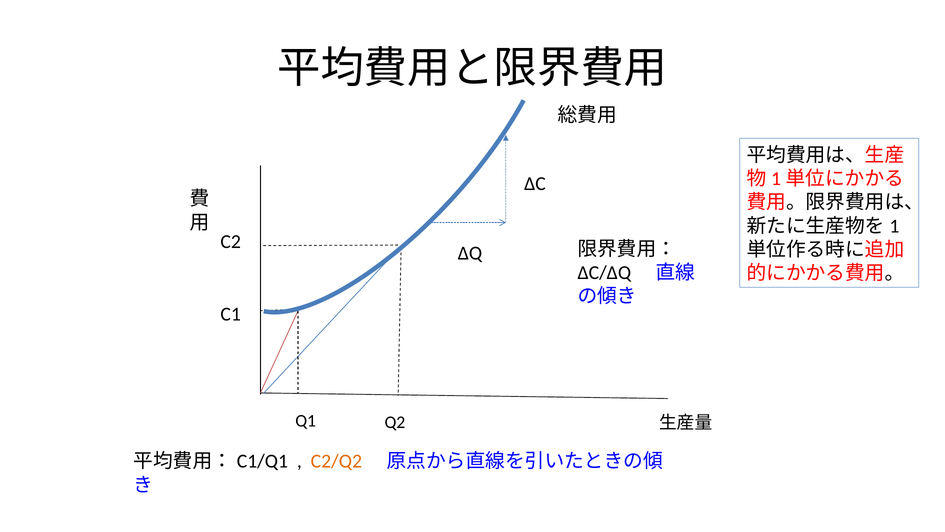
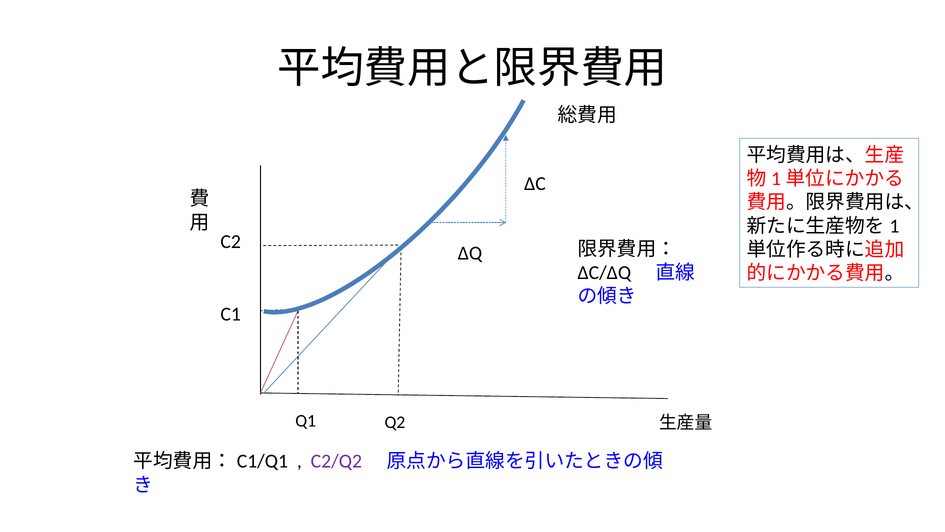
C2/Q2 colour: orange -> purple (336, 461)
